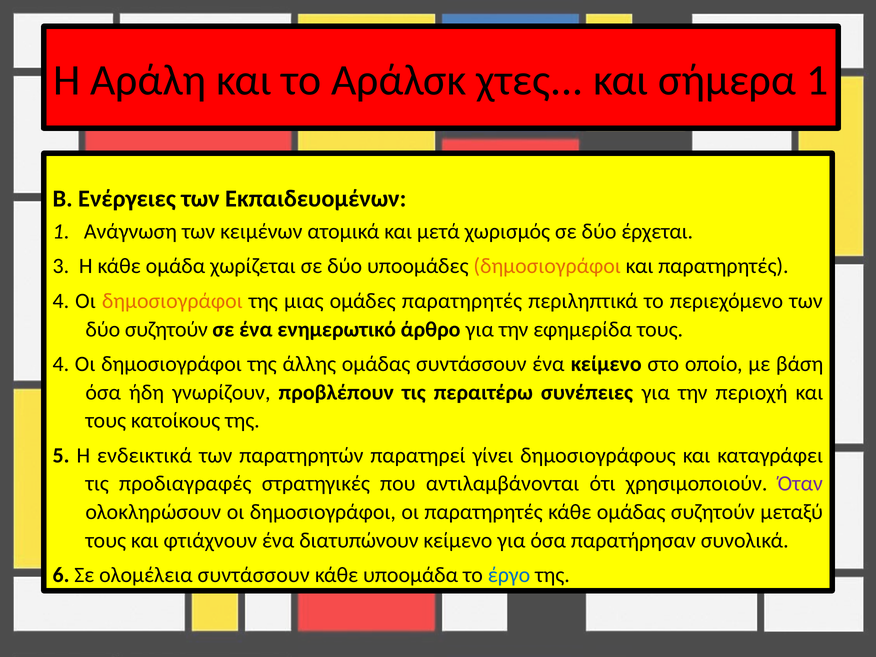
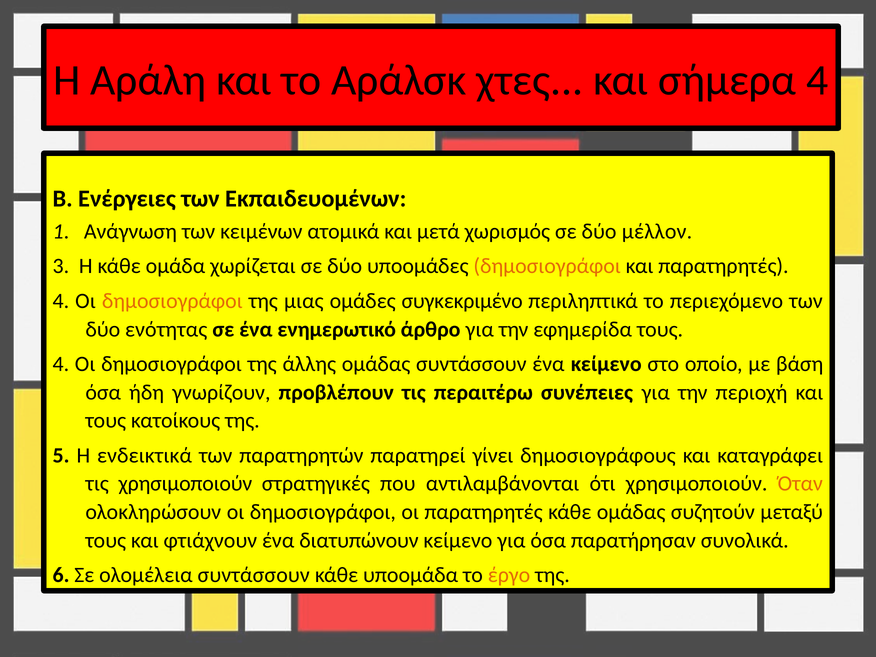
σήμερα 1: 1 -> 4 (817, 80)
έρχεται: έρχεται -> μέλλον (657, 232)
ομάδες παρατηρητές: παρατηρητές -> συγκεκριμένο (462, 301)
δύο συζητούν: συζητούν -> ενότητας (166, 329)
τις προδιαγραφές: προδιαγραφές -> χρησιμοποιούν (185, 484)
Όταν colour: purple -> orange (800, 484)
έργο colour: blue -> orange (509, 575)
